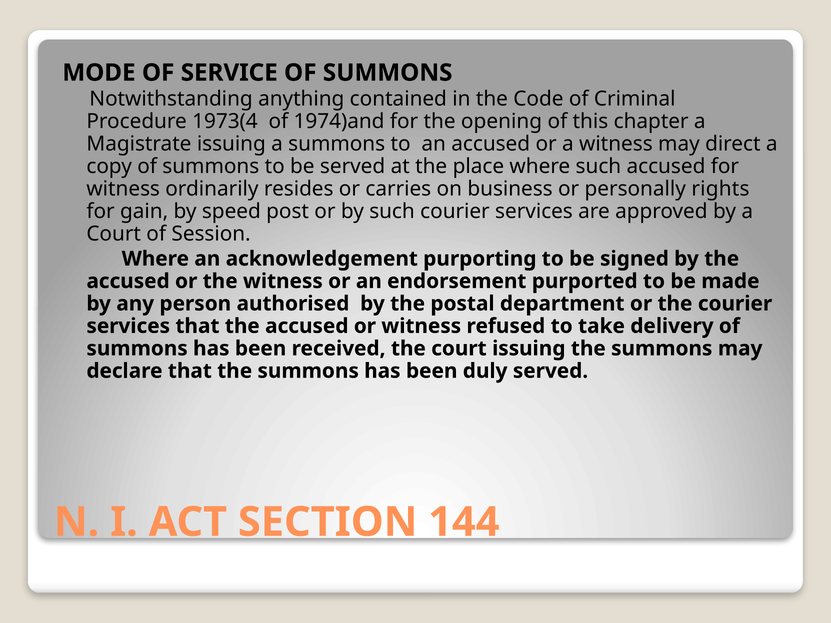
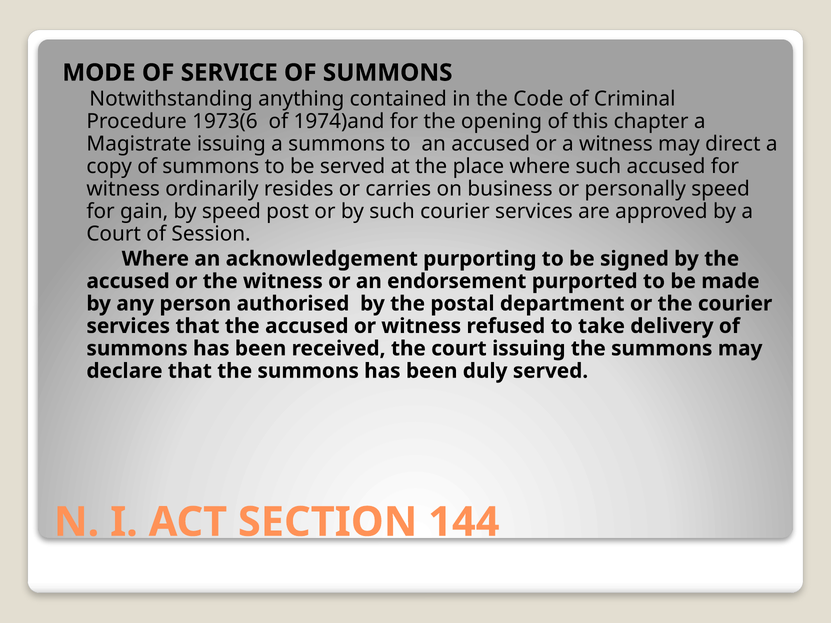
1973(4: 1973(4 -> 1973(6 (225, 122)
personally rights: rights -> speed (721, 189)
